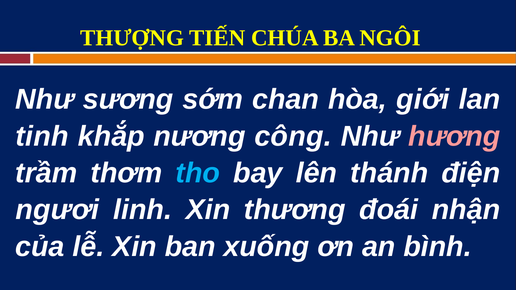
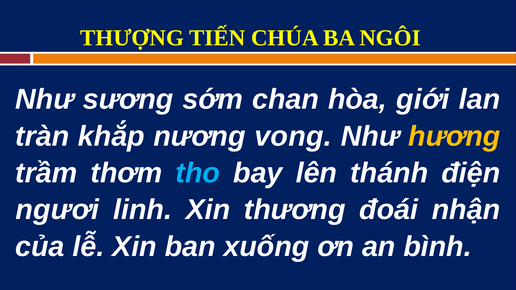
tinh: tinh -> tràn (42, 136)
công: công -> vong (293, 136)
hương colour: pink -> yellow (454, 136)
